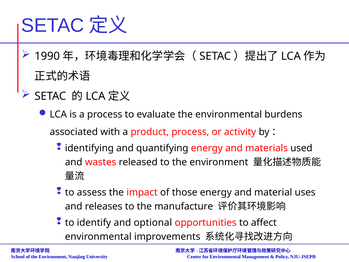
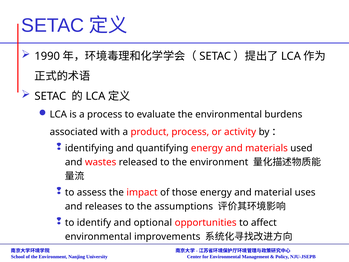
manufacture: manufacture -> assumptions (184, 206)
